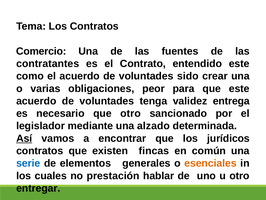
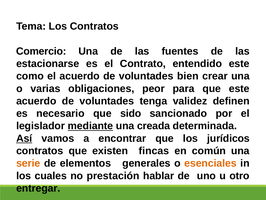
contratantes: contratantes -> estacionarse (48, 64)
sido: sido -> bien (188, 76)
entrega: entrega -> definen (231, 101)
que otro: otro -> sido (131, 113)
mediante underline: none -> present (90, 126)
alzado: alzado -> creada (154, 126)
serie colour: blue -> orange (28, 163)
